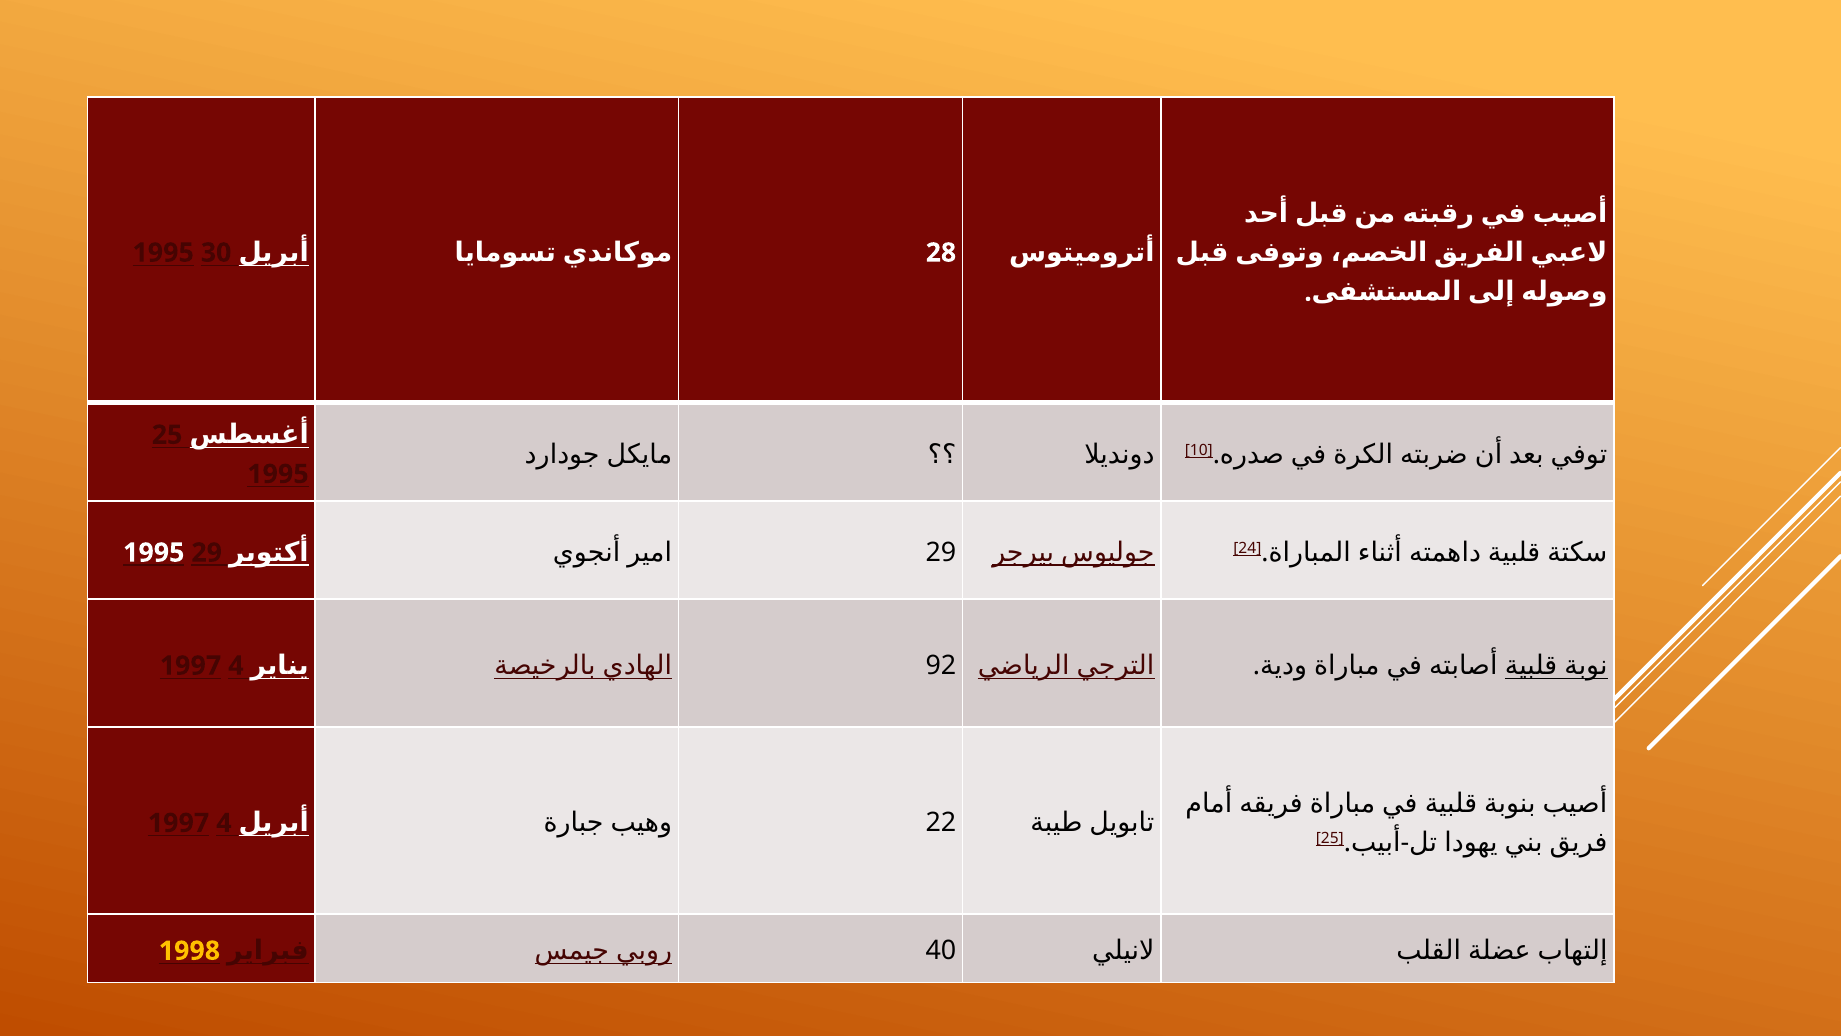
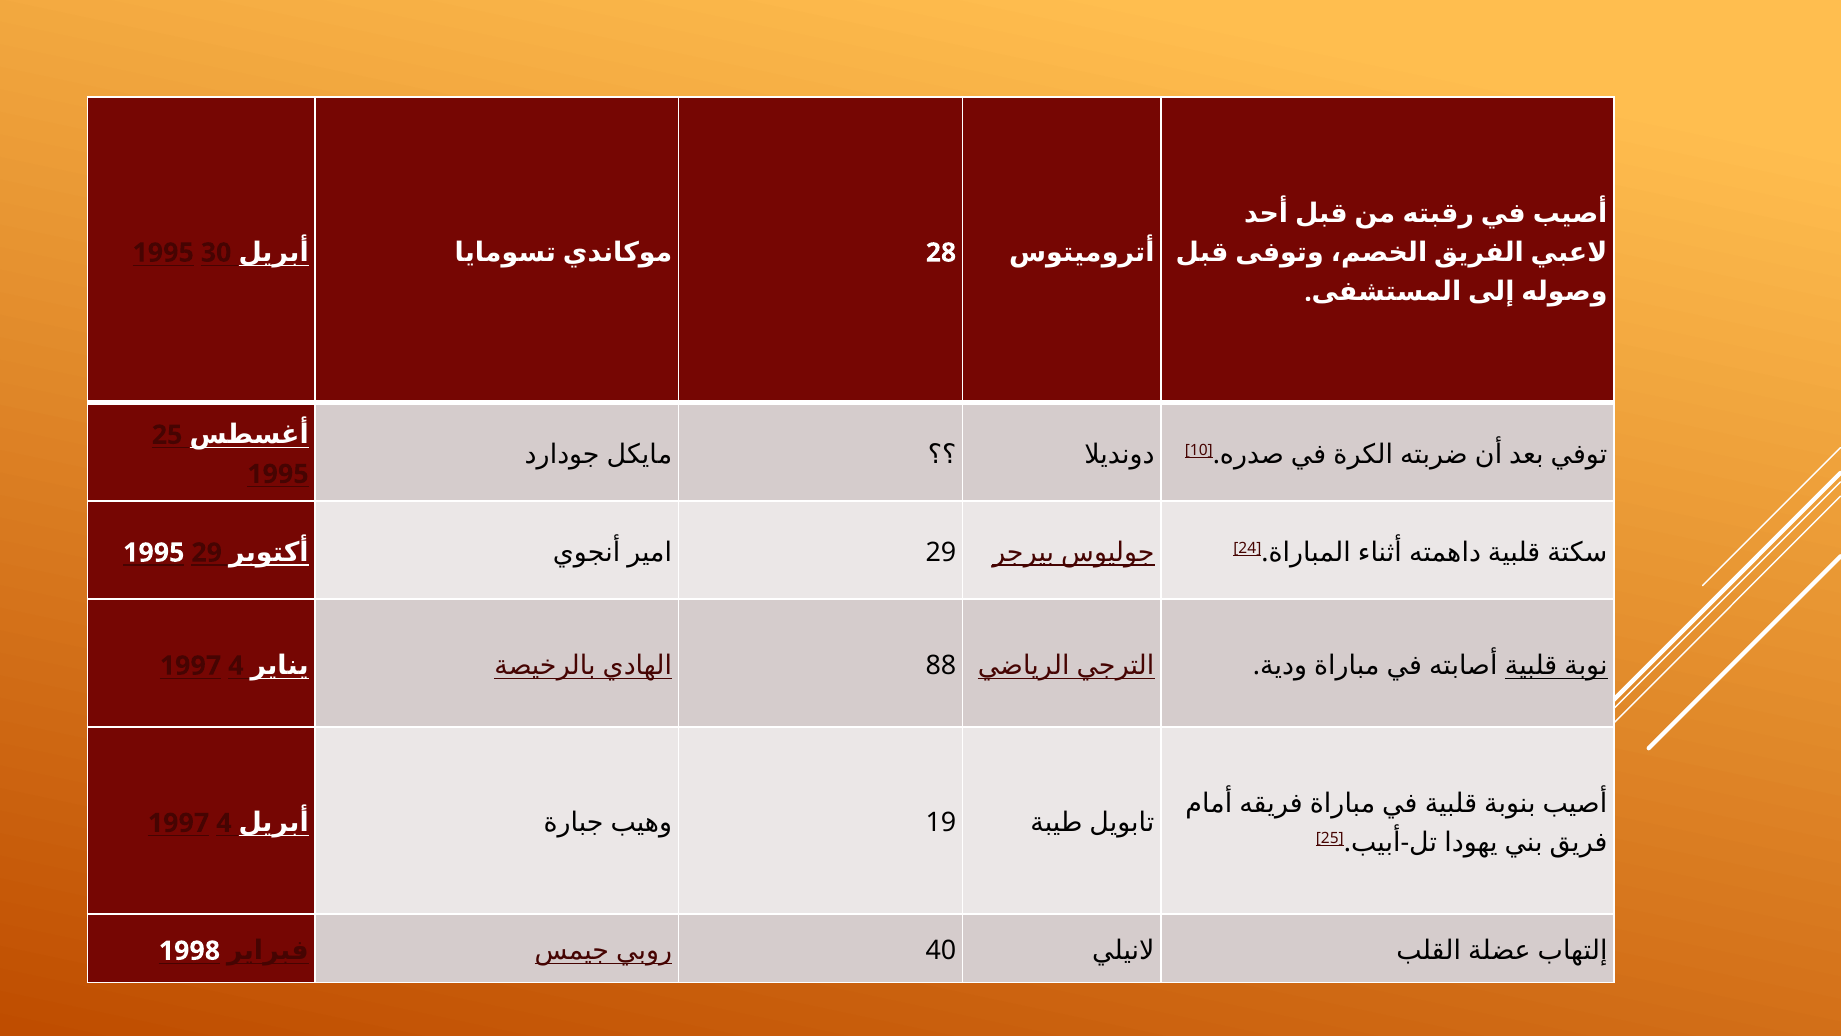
92: 92 -> 88 (941, 665)
22: 22 -> 19 (941, 823)
1998 colour: yellow -> white (189, 950)
